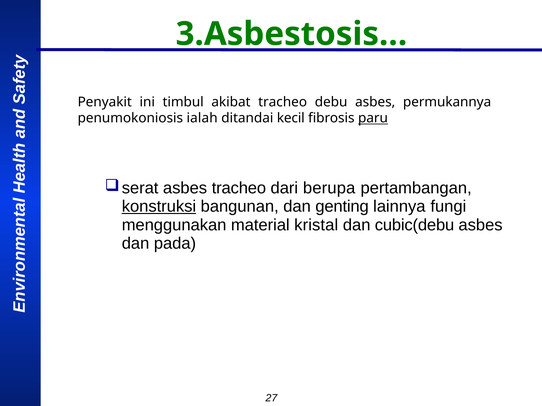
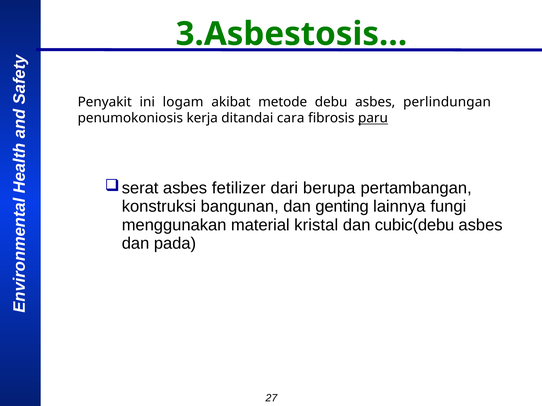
timbul: timbul -> logam (183, 102)
akibat tracheo: tracheo -> metode (283, 102)
permukannya: permukannya -> perlindungan (447, 102)
ialah: ialah -> kerja (202, 118)
kecil: kecil -> cara (291, 118)
asbes tracheo: tracheo -> fetilizer (239, 188)
konstruksi underline: present -> none (159, 207)
